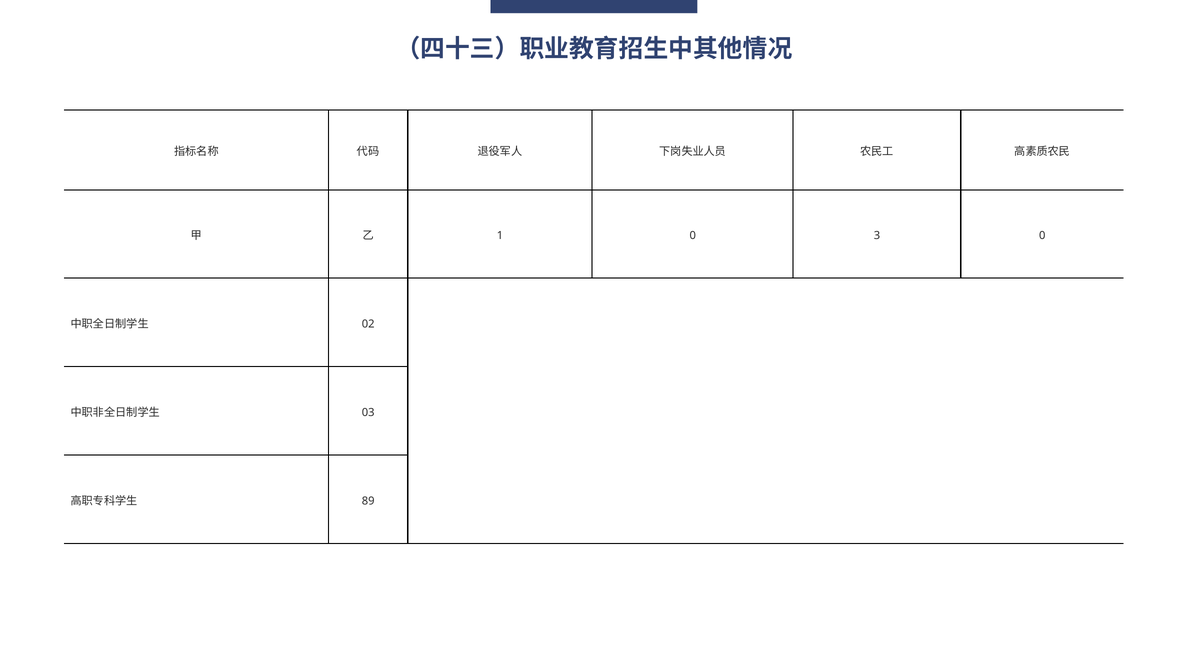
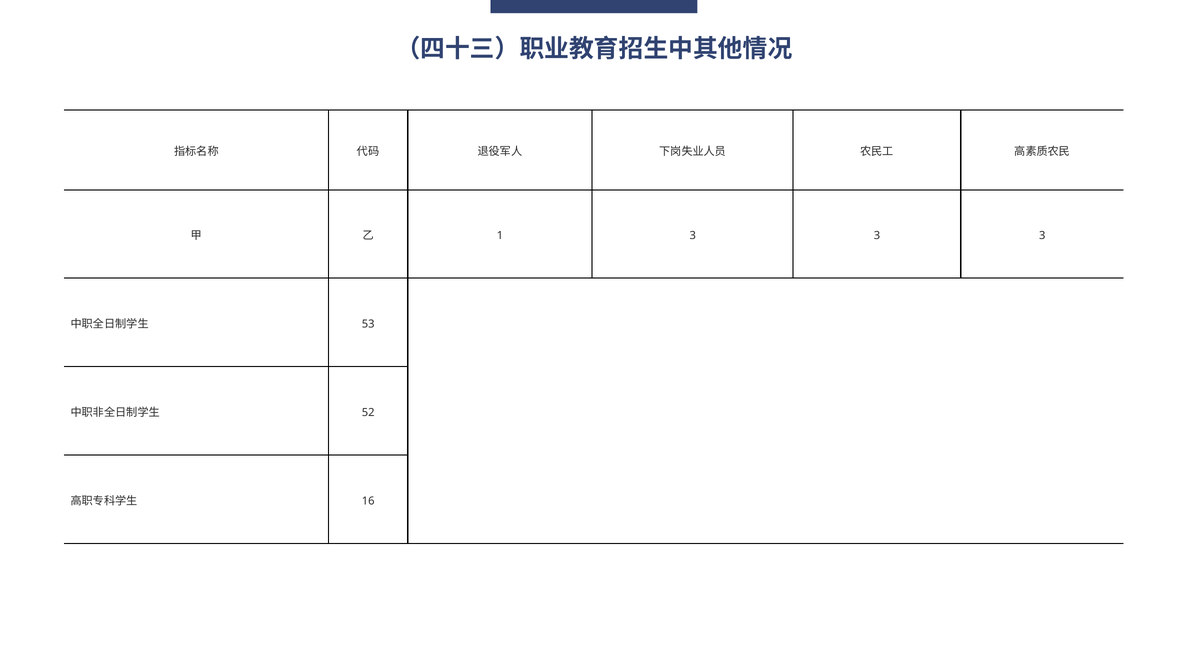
1 0: 0 -> 3 (693, 235)
0: 0 -> 3 (1042, 235)
02: 02 -> 53 (368, 324)
03: 03 -> 52 (368, 412)
89: 89 -> 16 (368, 500)
